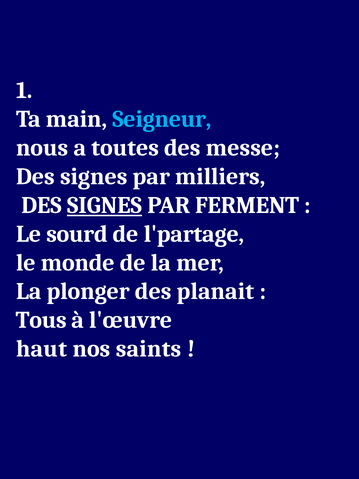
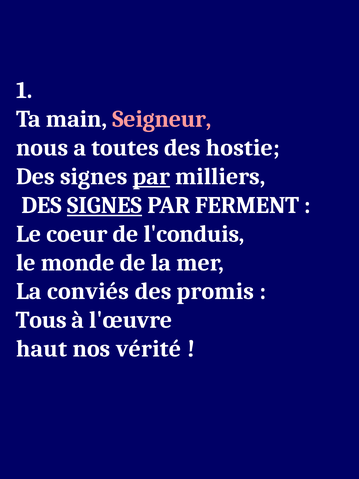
Seigneur colour: light blue -> pink (162, 119)
messe: messe -> hostie (243, 148)
par underline: none -> present (151, 176)
sourd: sourd -> coeur (77, 234)
l'partage: l'partage -> l'conduis (194, 234)
plonger: plonger -> conviés (88, 291)
planait: planait -> promis (215, 291)
saints: saints -> vérité (149, 349)
